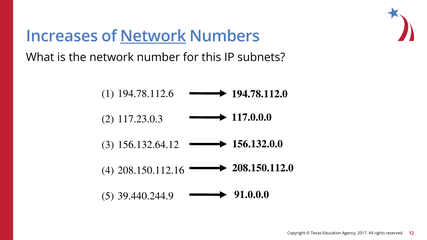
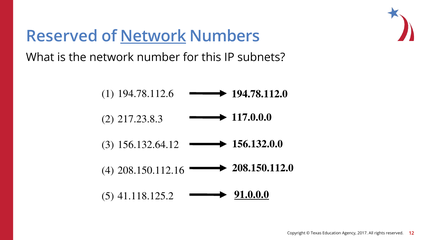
Increases: Increases -> Reserved (62, 36)
117.23.0.3: 117.23.0.3 -> 217.23.8.3 (140, 119)
91.0.0.0 underline: none -> present (252, 195)
39.440.244.9: 39.440.244.9 -> 41.118.125.2 (146, 196)
